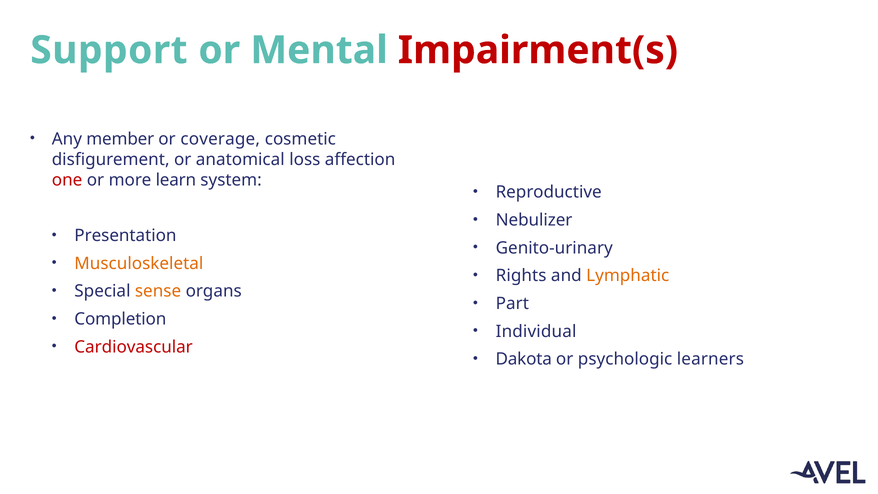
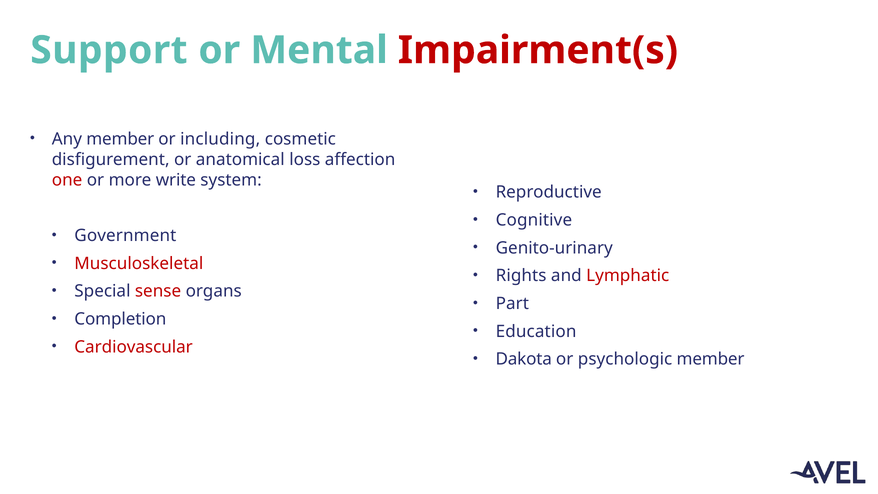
coverage: coverage -> including (220, 139)
learn: learn -> write (176, 180)
Nebulizer: Nebulizer -> Cognitive (534, 220)
Presentation: Presentation -> Government (125, 236)
Musculoskeletal colour: orange -> red (139, 263)
Lymphatic colour: orange -> red (628, 276)
sense colour: orange -> red (158, 291)
Individual: Individual -> Education (536, 331)
psychologic learners: learners -> member (711, 359)
